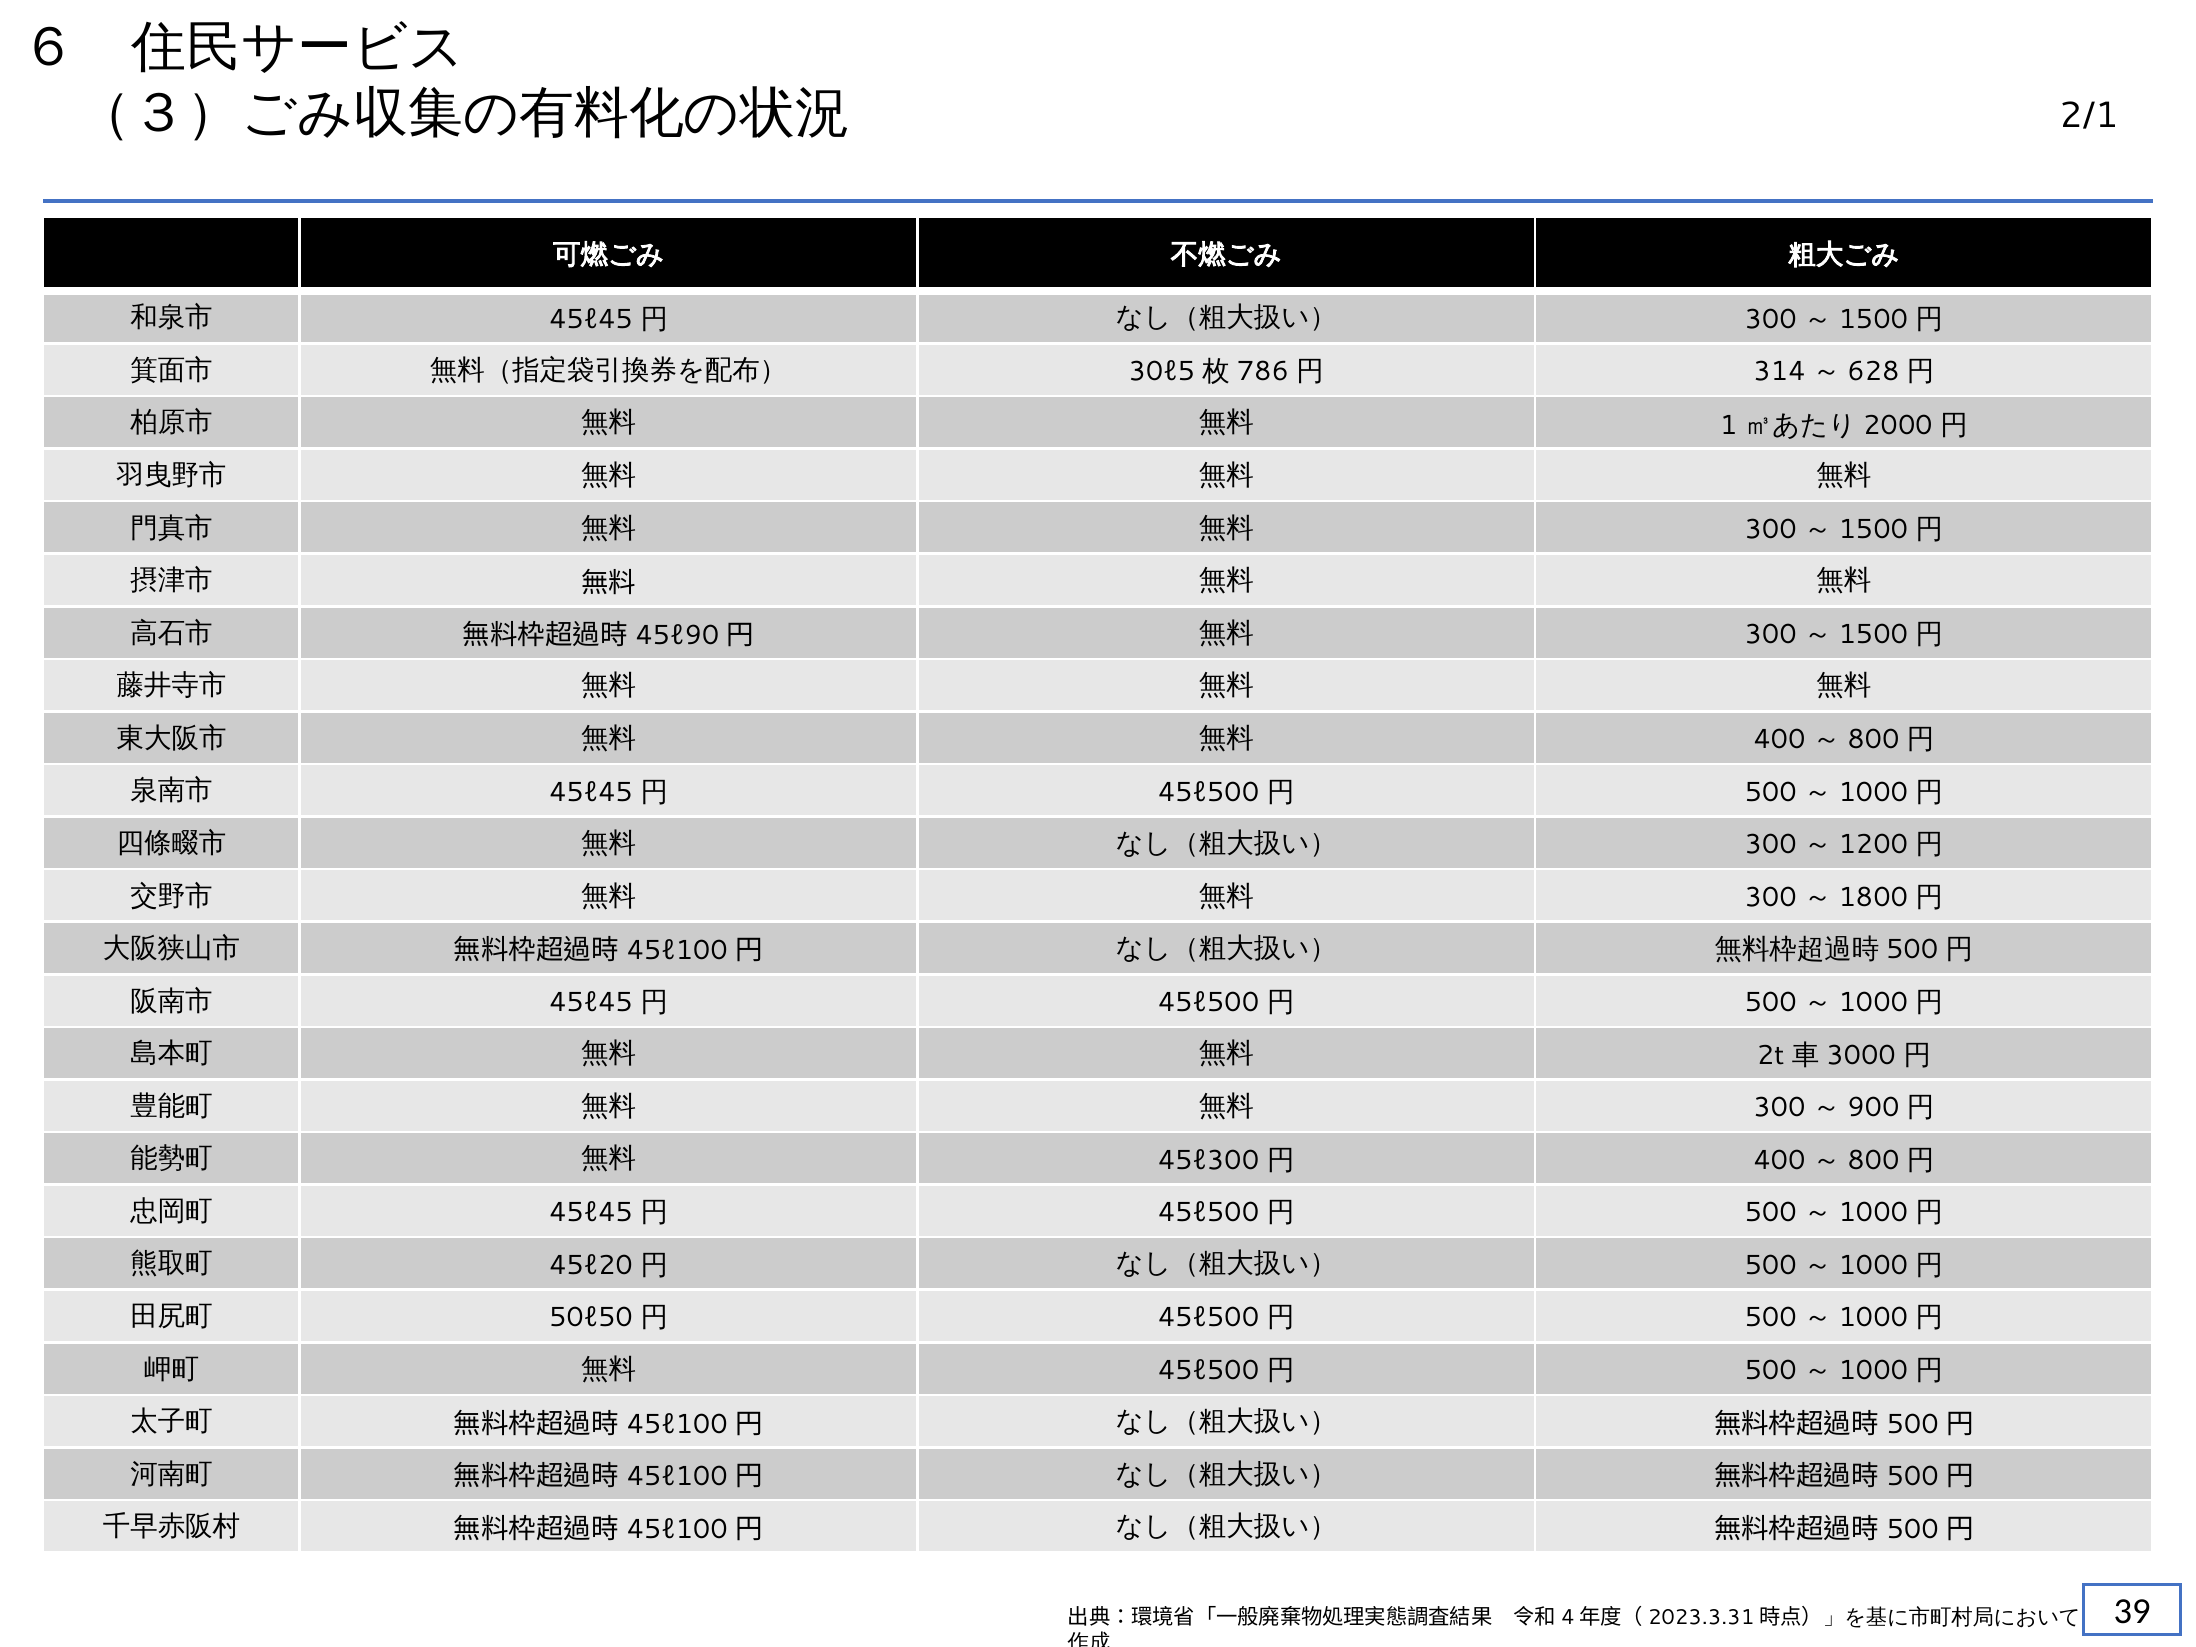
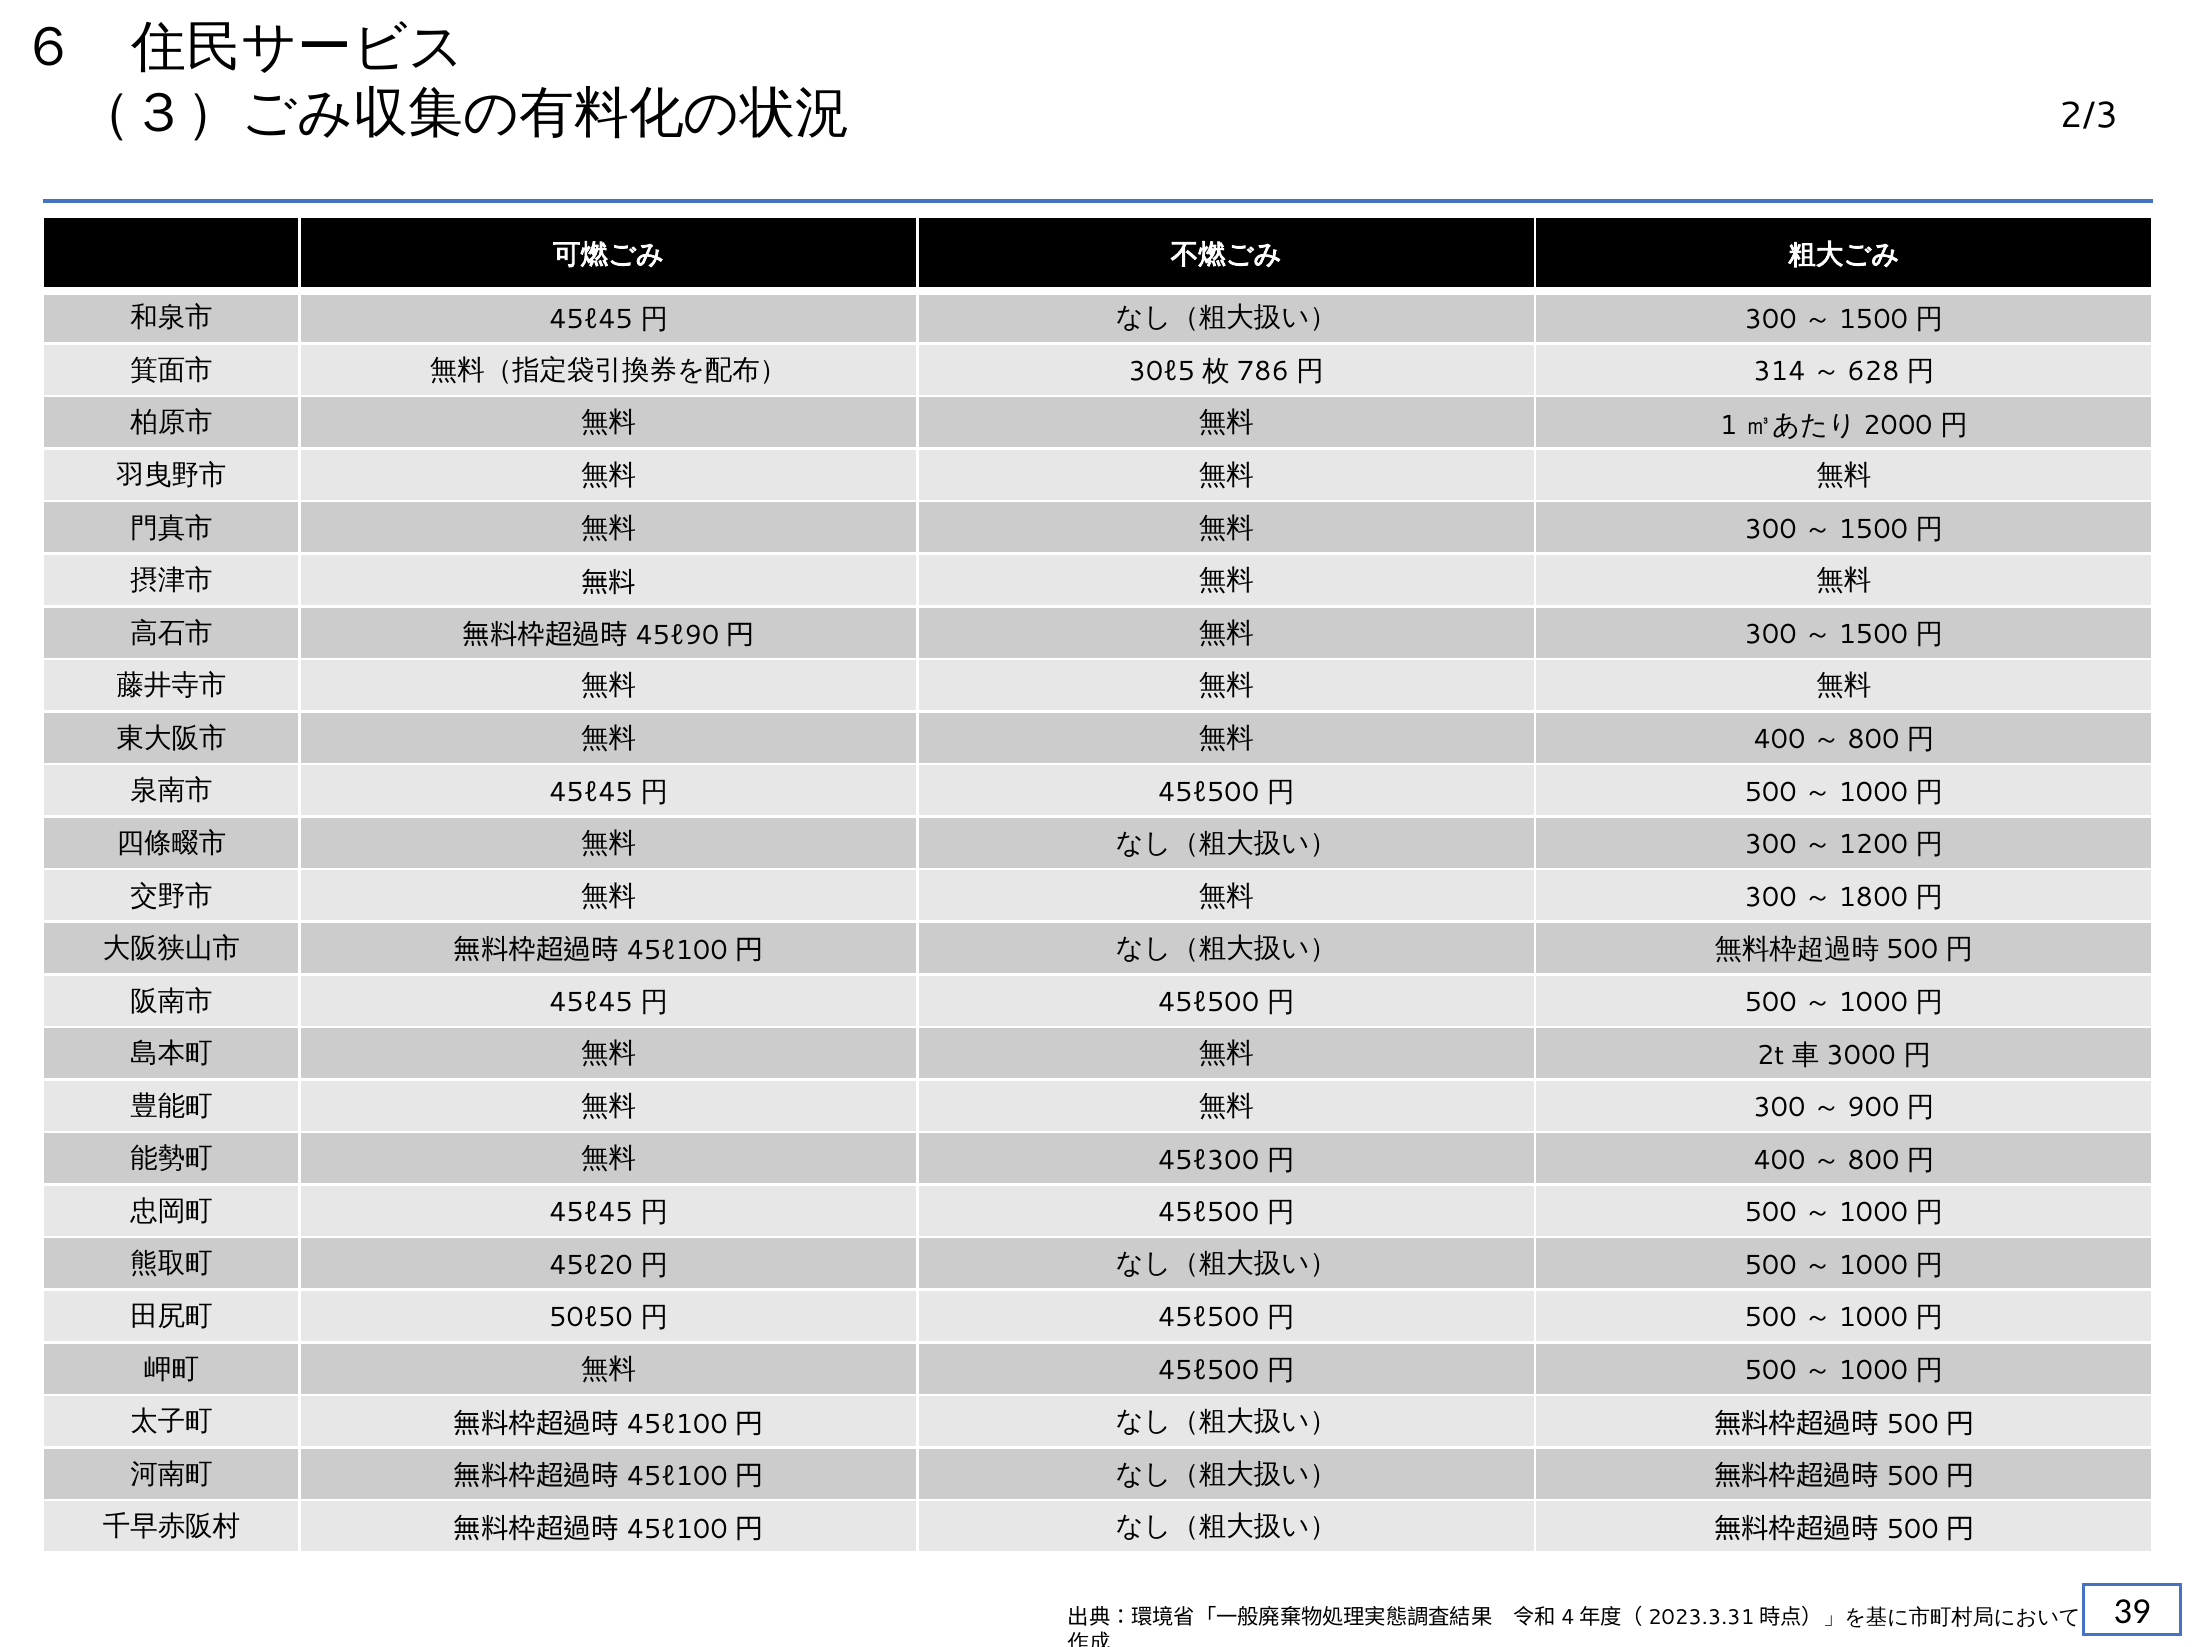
2/1: 2/1 -> 2/3 (2089, 115)
